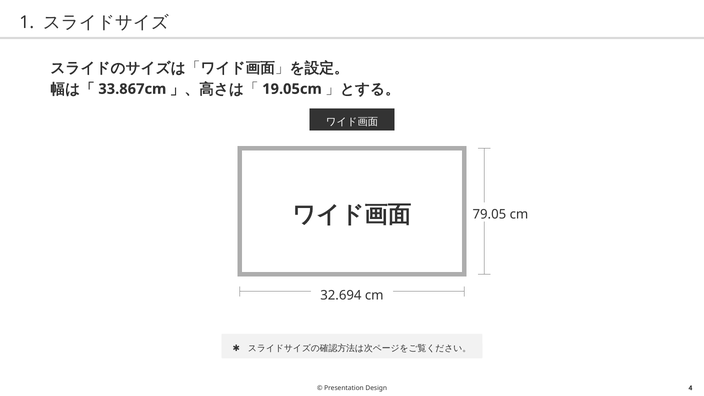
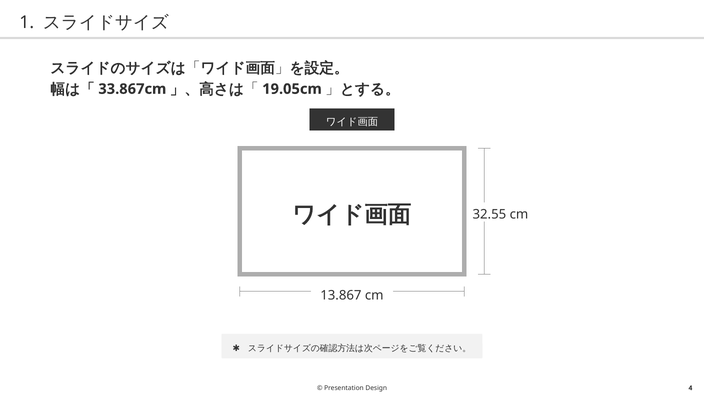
79.05: 79.05 -> 32.55 (489, 214)
32.694: 32.694 -> 13.867 (341, 296)
